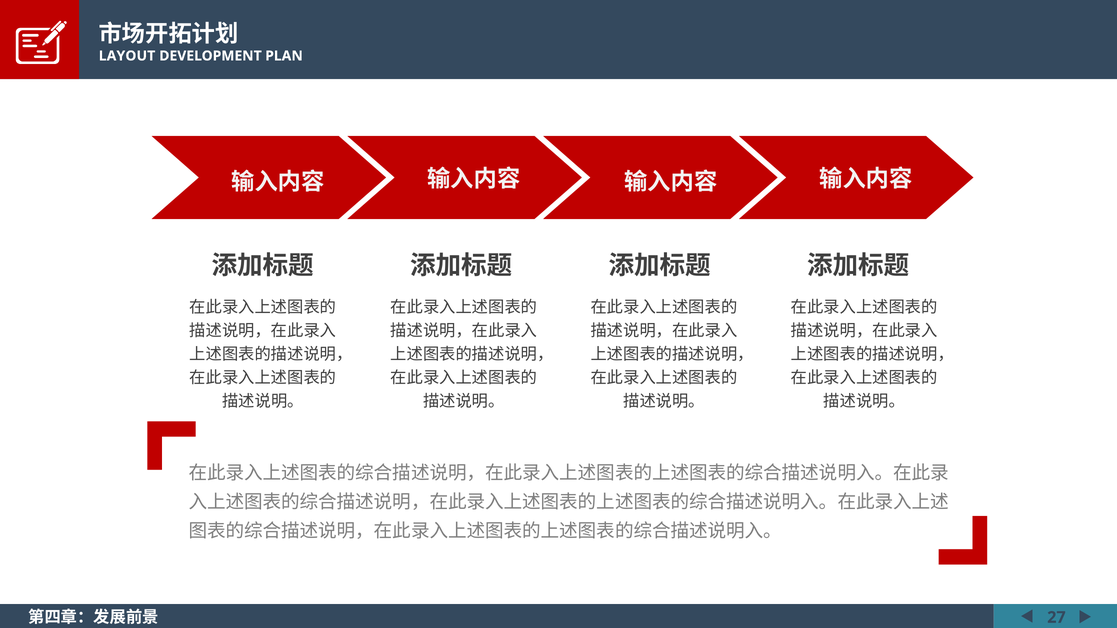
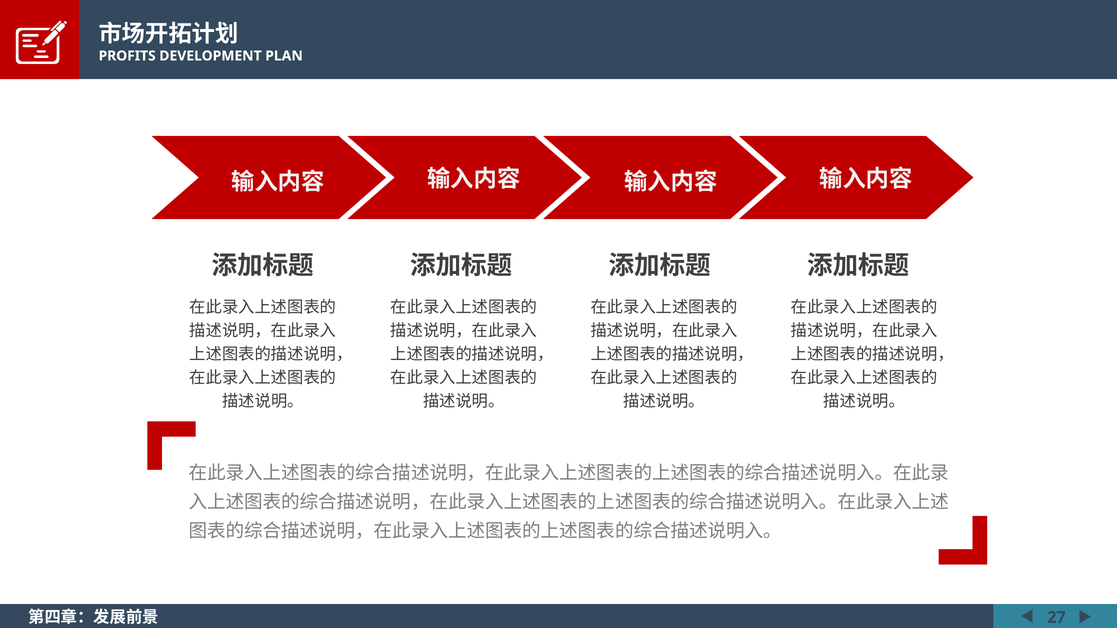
LAYOUT: LAYOUT -> PROFITS (127, 56)
